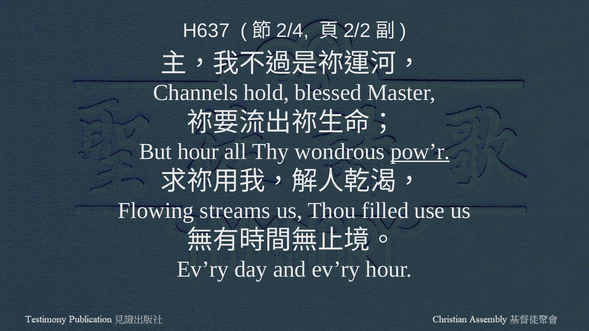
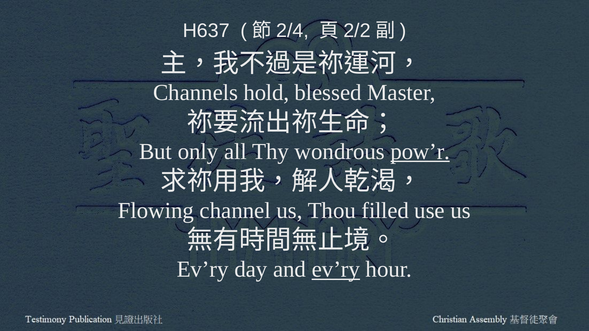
But hour: hour -> only (198, 152)
streams: streams -> channel (235, 211)
ev’ry underline: none -> present (336, 270)
